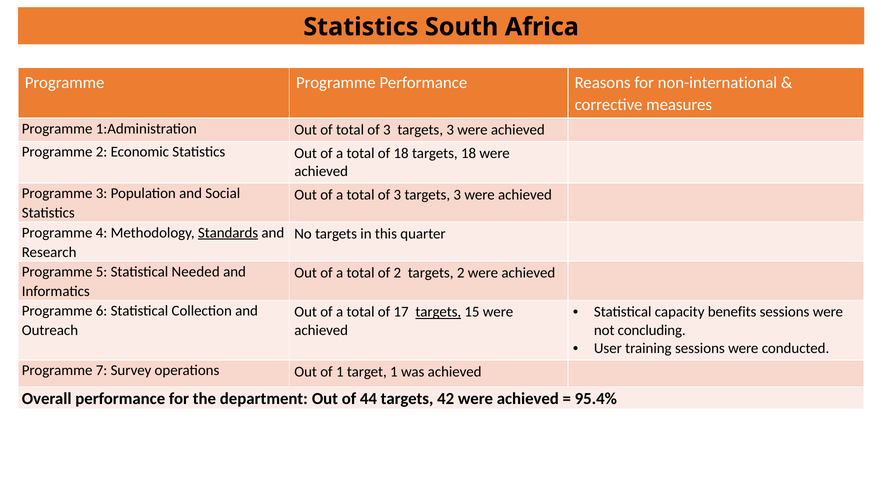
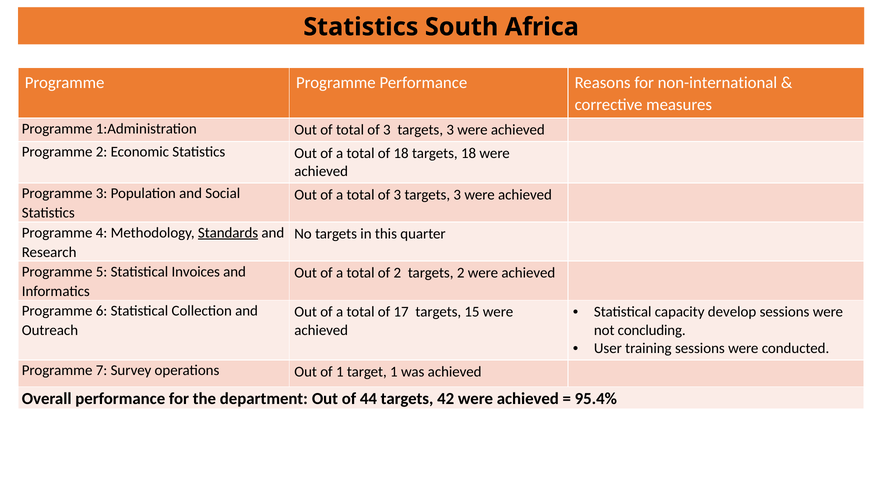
Needed: Needed -> Invoices (196, 272)
benefits: benefits -> develop (732, 312)
targets underline: present -> none (438, 312)
